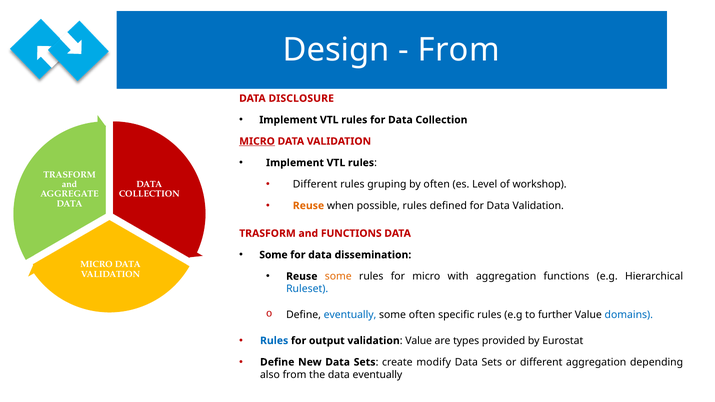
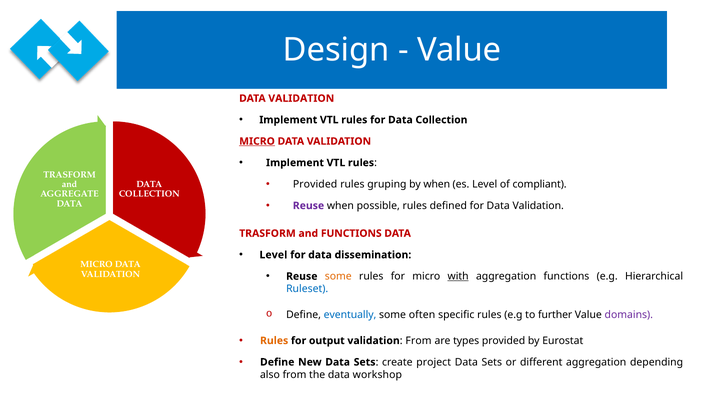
From: From -> Value (459, 50)
DISCLOSURE: DISCLOSURE -> VALIDATION (301, 98)
Different: Different -> Provided (315, 184)
by often: often -> when (437, 184)
workshop: workshop -> compliant (540, 184)
Reuse colour: orange -> purple (308, 206)
Some: Some -> Level (273, 255)
with underline: none -> present (458, 276)
domains colour: blue -> purple (629, 315)
Rules colour: blue -> orange (274, 341)
validation Value: Value -> From (419, 341)
modify: modify -> project (434, 362)
data eventually: eventually -> workshop (377, 375)
